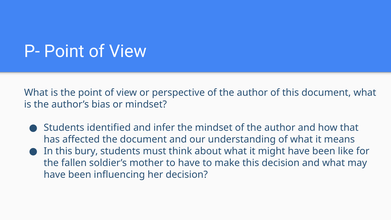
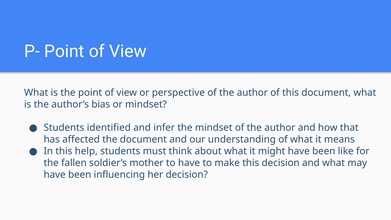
bury: bury -> help (86, 151)
